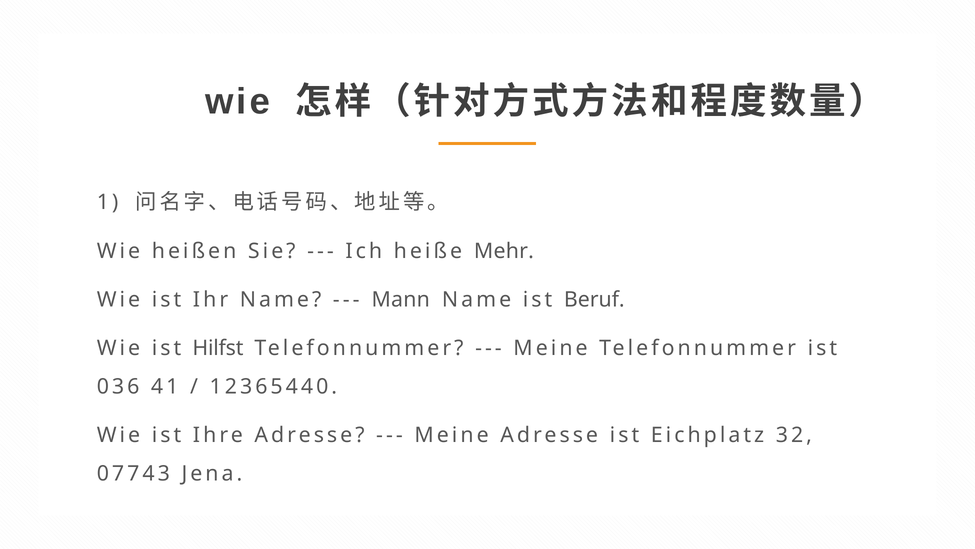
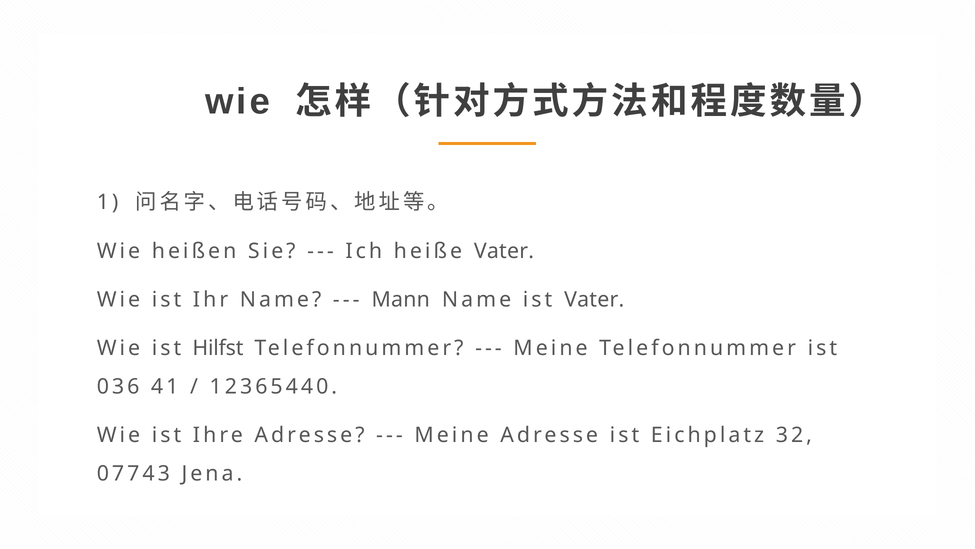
heiße Mehr: Mehr -> Vater (504, 251)
ist Beruf: Beruf -> Vater (594, 299)
